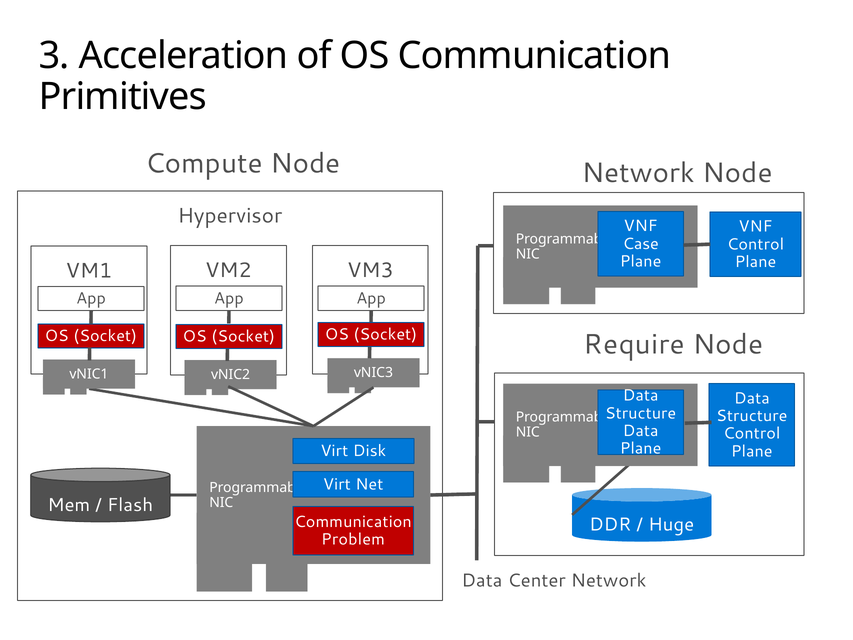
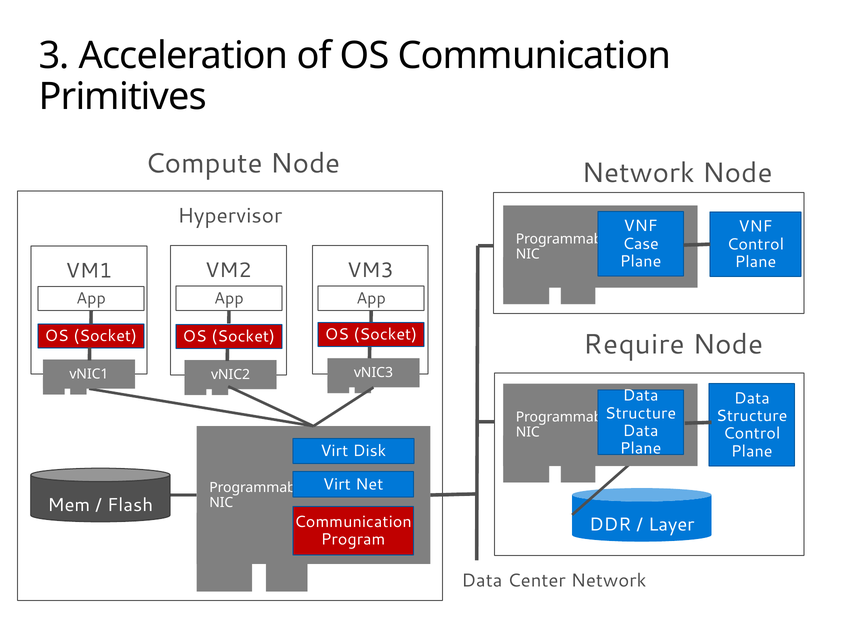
Huge: Huge -> Layer (671, 525)
Problem: Problem -> Program (353, 539)
